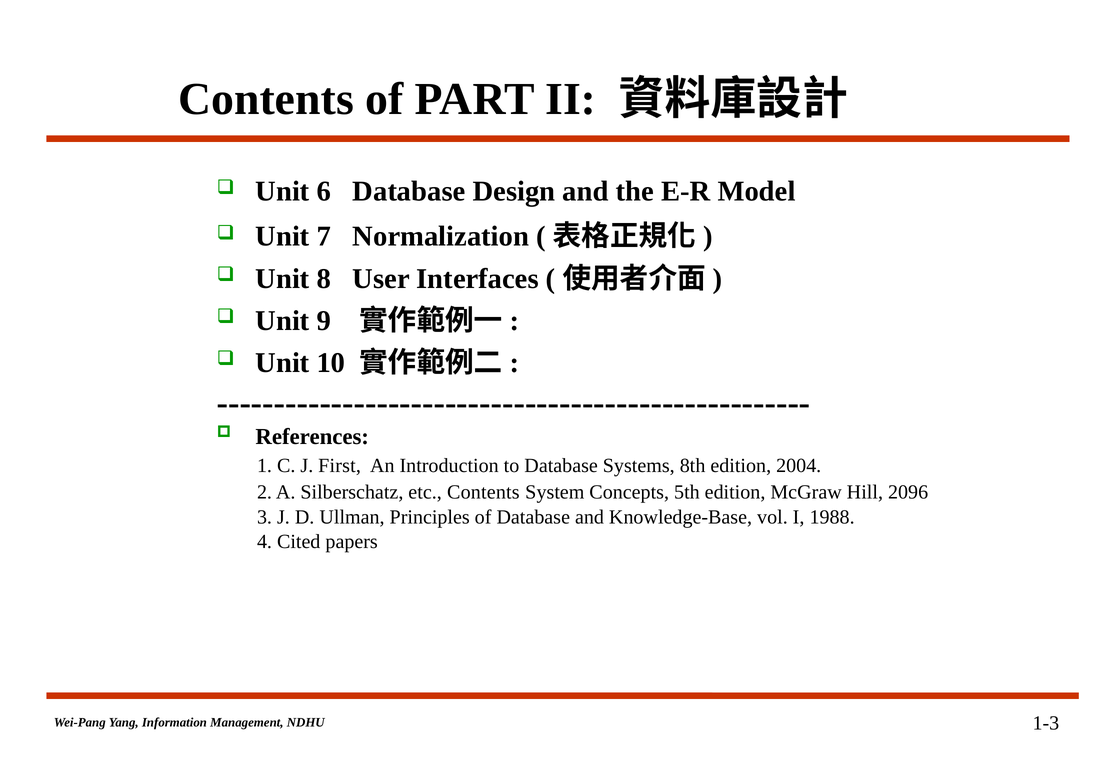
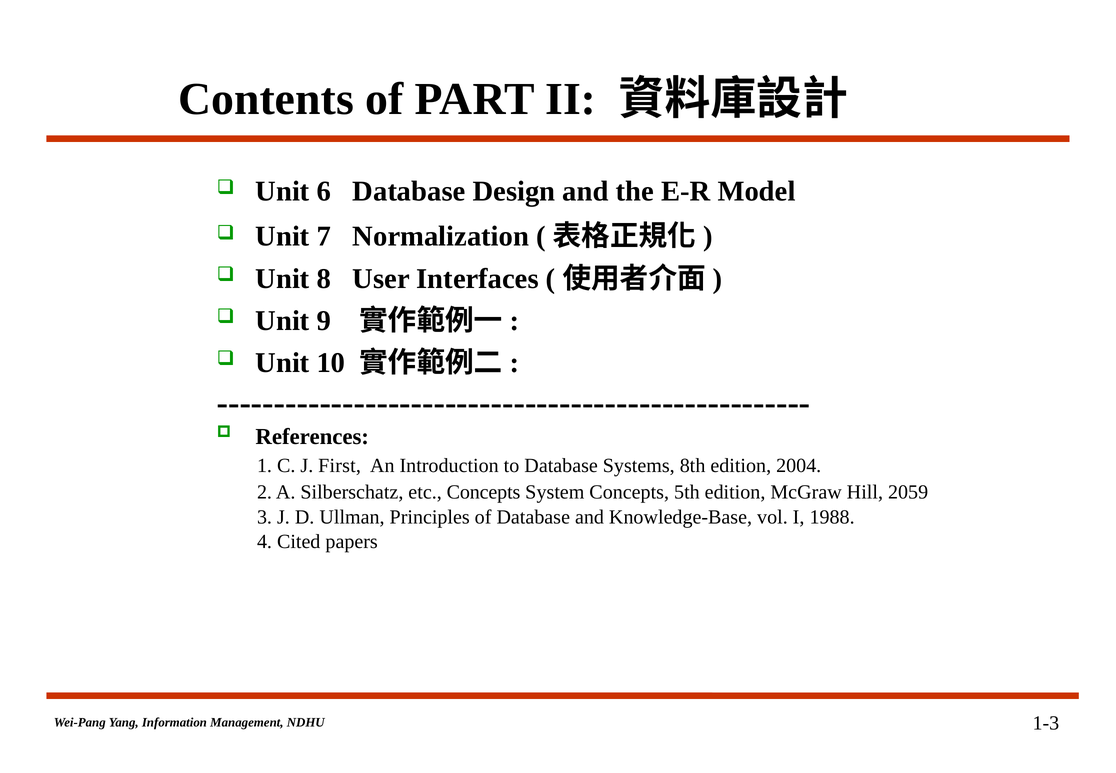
etc Contents: Contents -> Concepts (484, 492)
2096: 2096 -> 2059 (908, 492)
